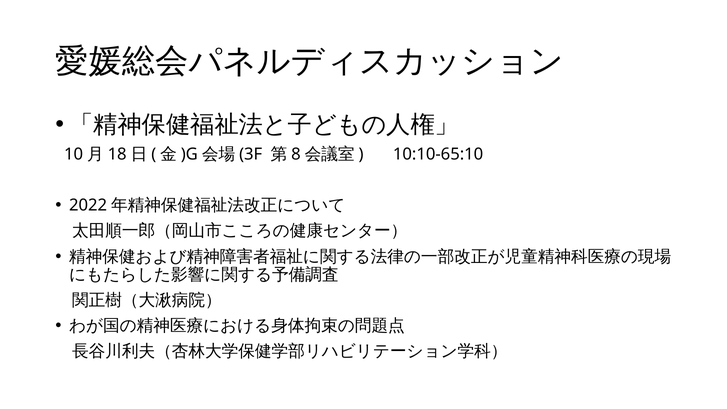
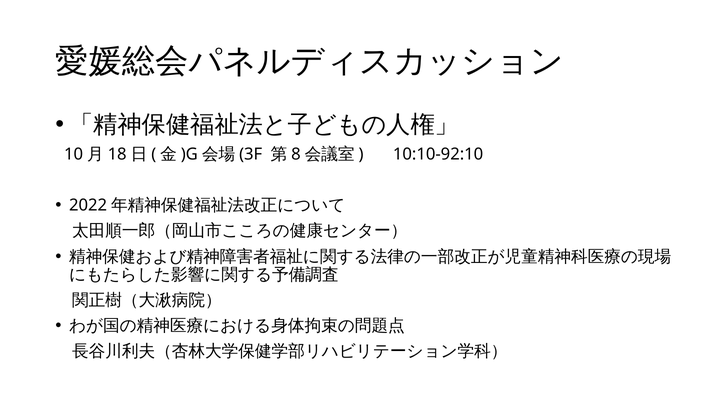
10:10-65:10: 10:10-65:10 -> 10:10-92:10 (438, 154)
